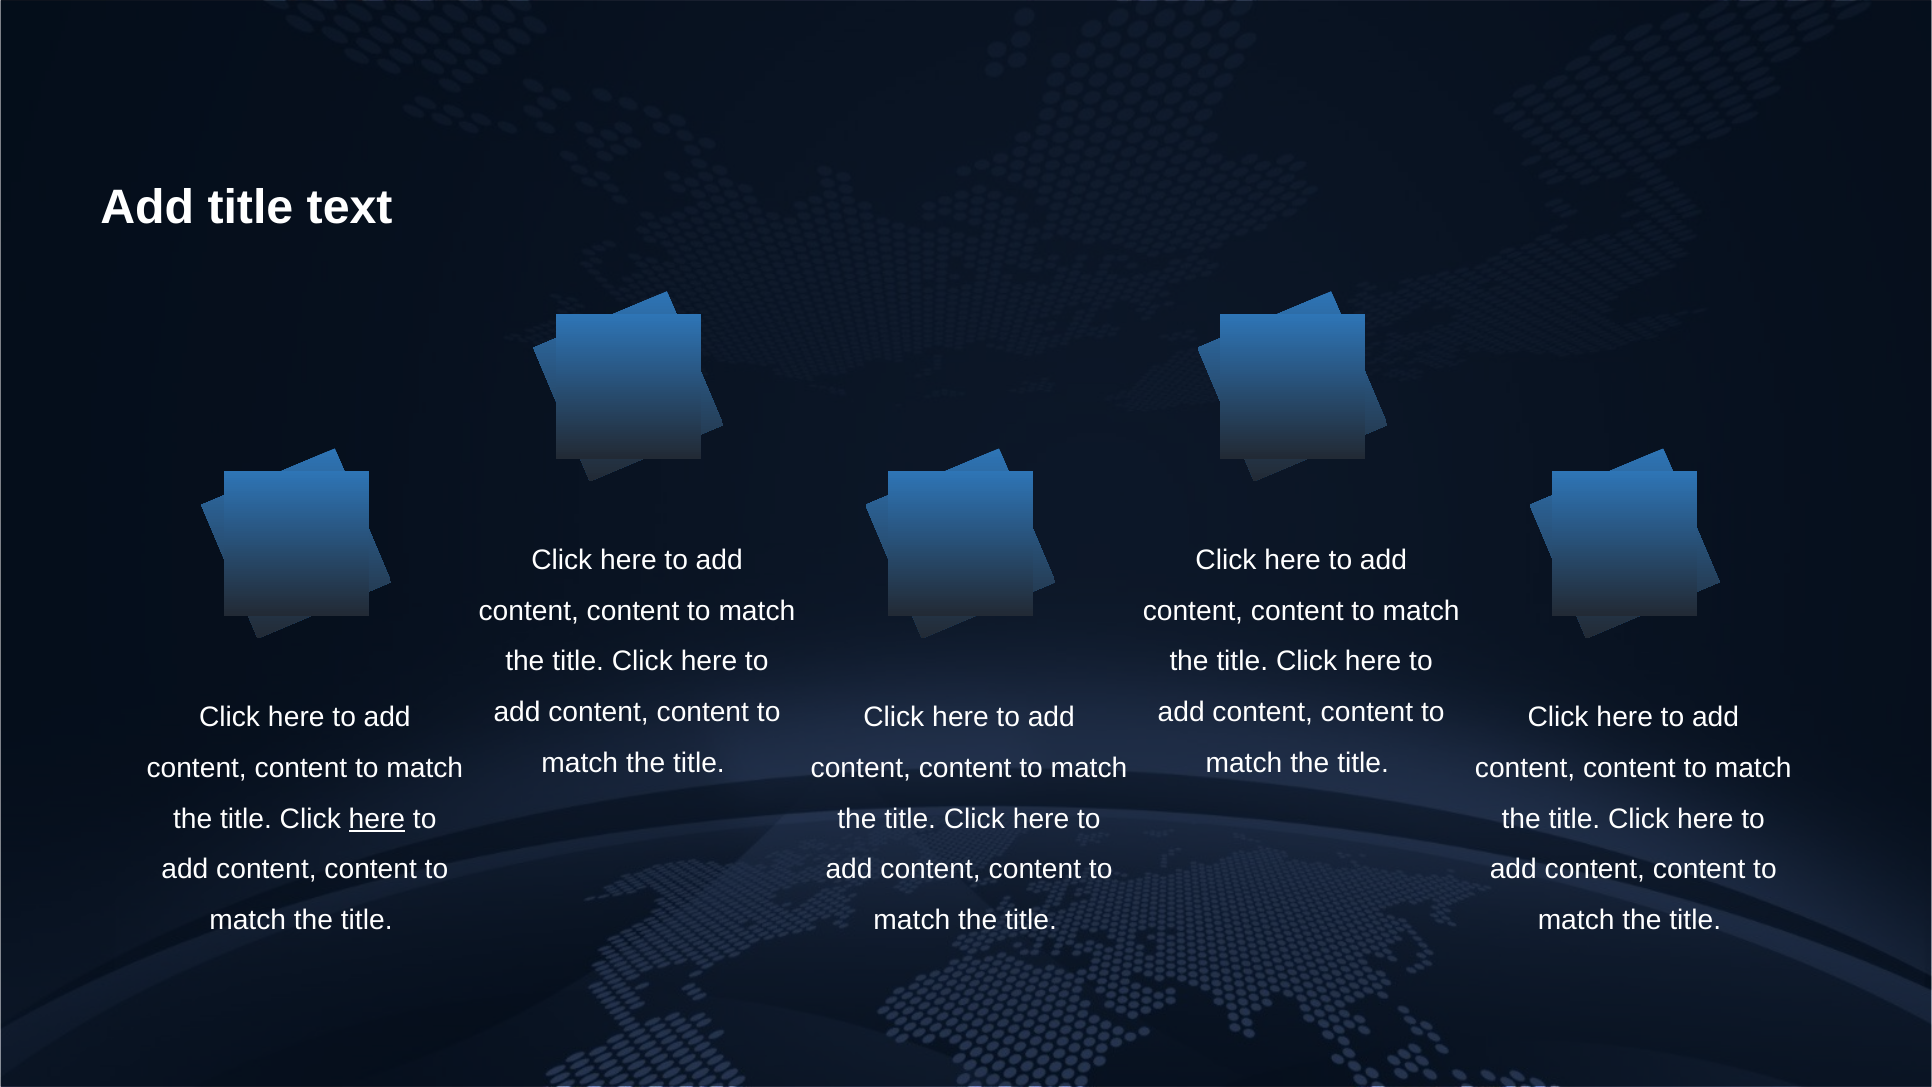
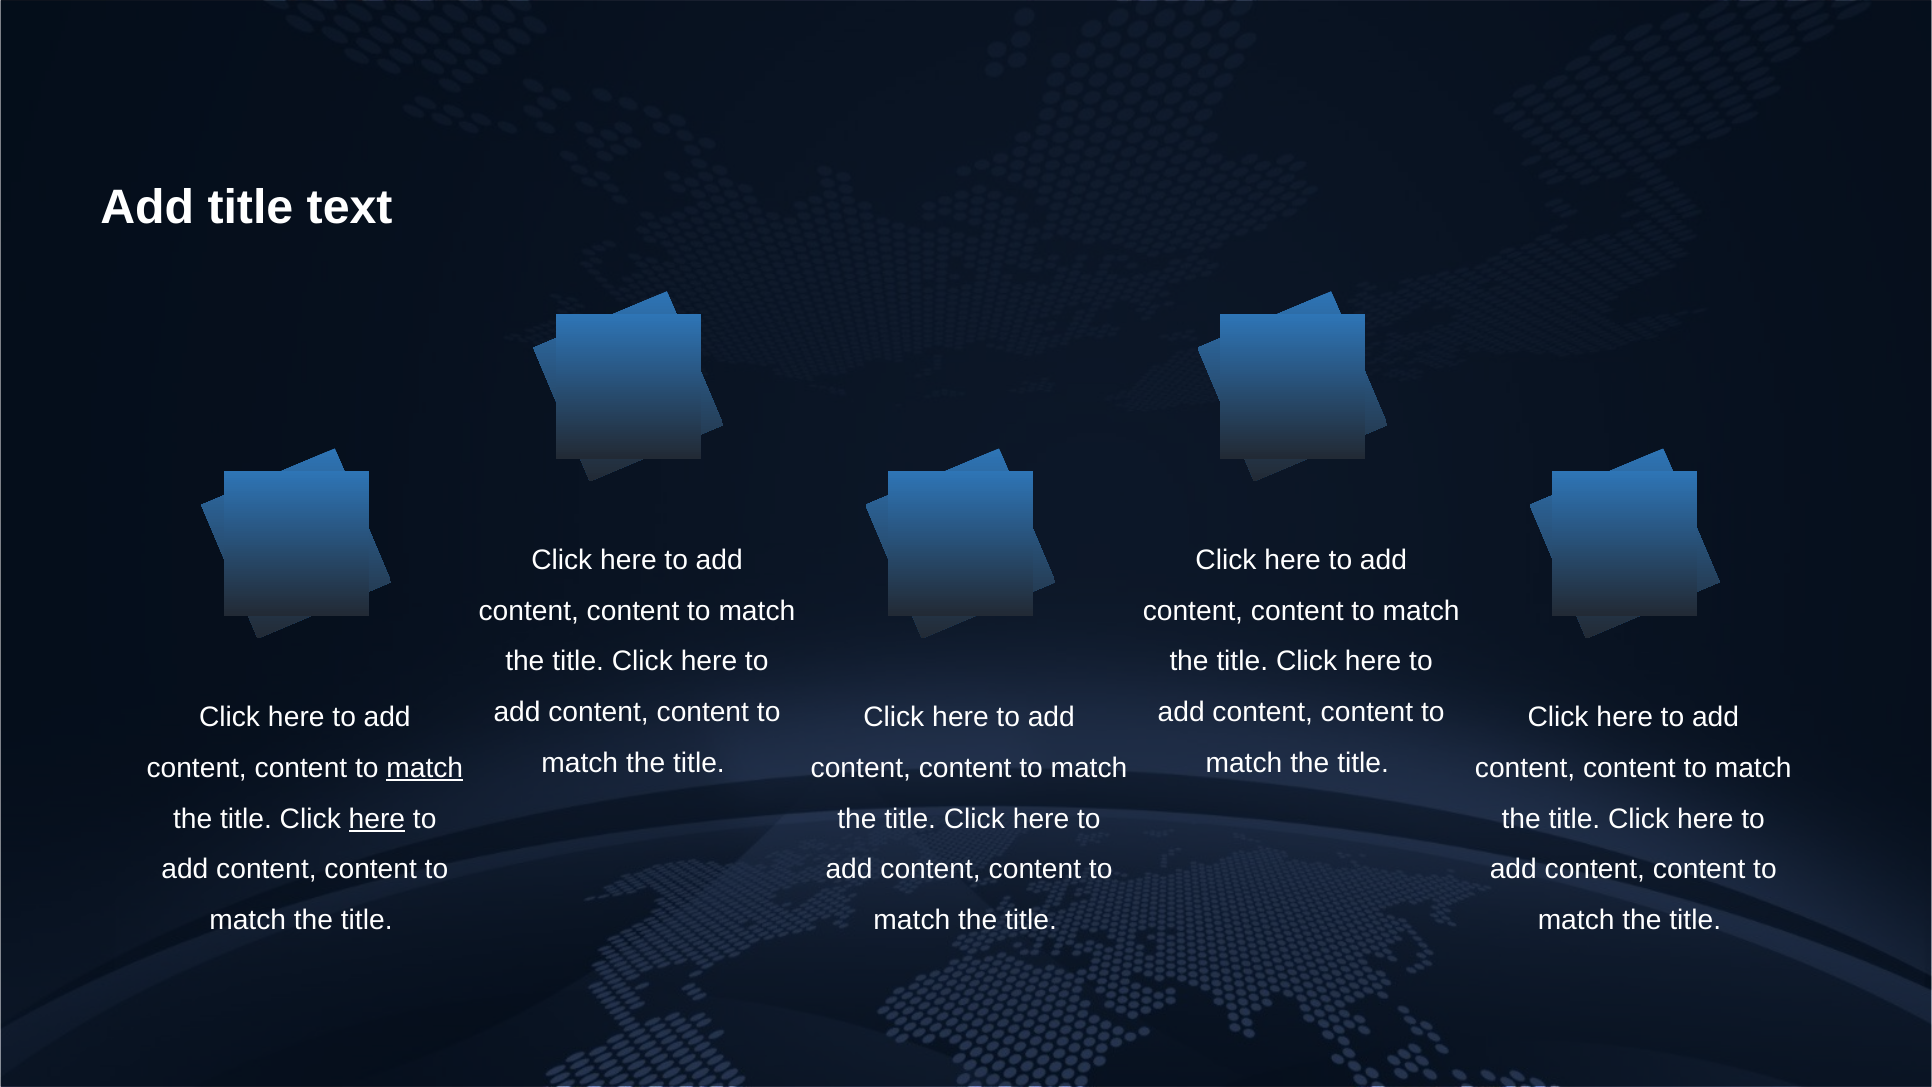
match underline: none -> present (425, 768)
